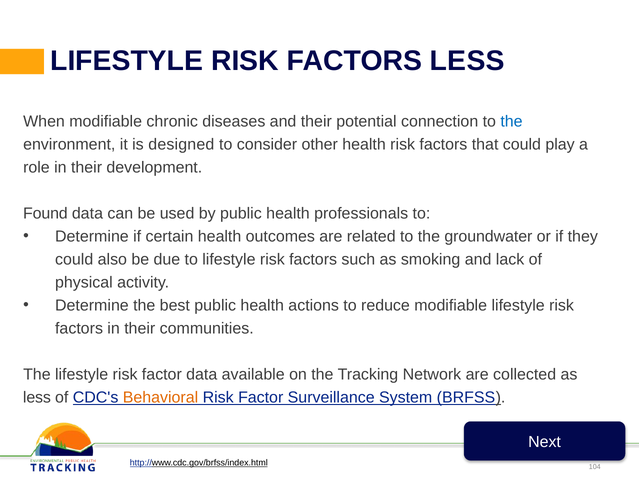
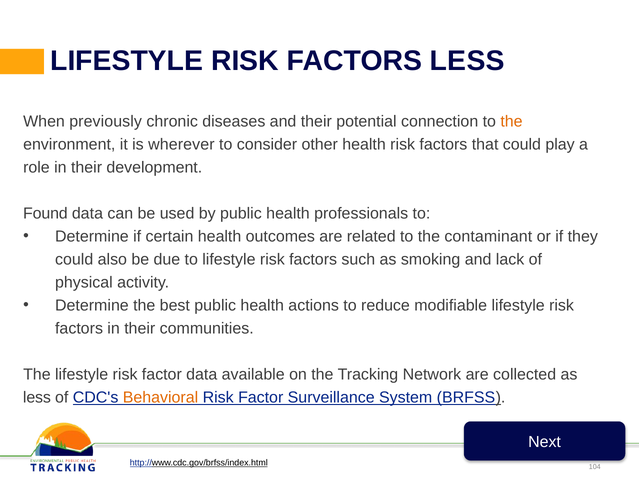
When modifiable: modifiable -> previously (106, 122)
the colour: blue -> orange (512, 122)
designed: designed -> wherever (181, 145)
groundwater: groundwater -> contaminant (488, 237)
